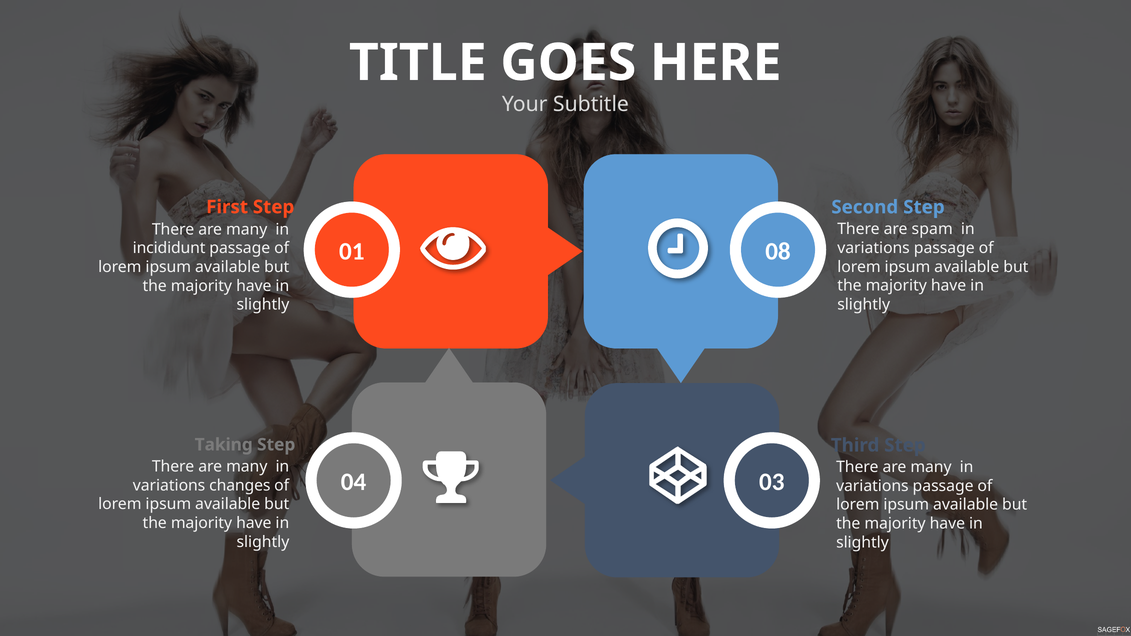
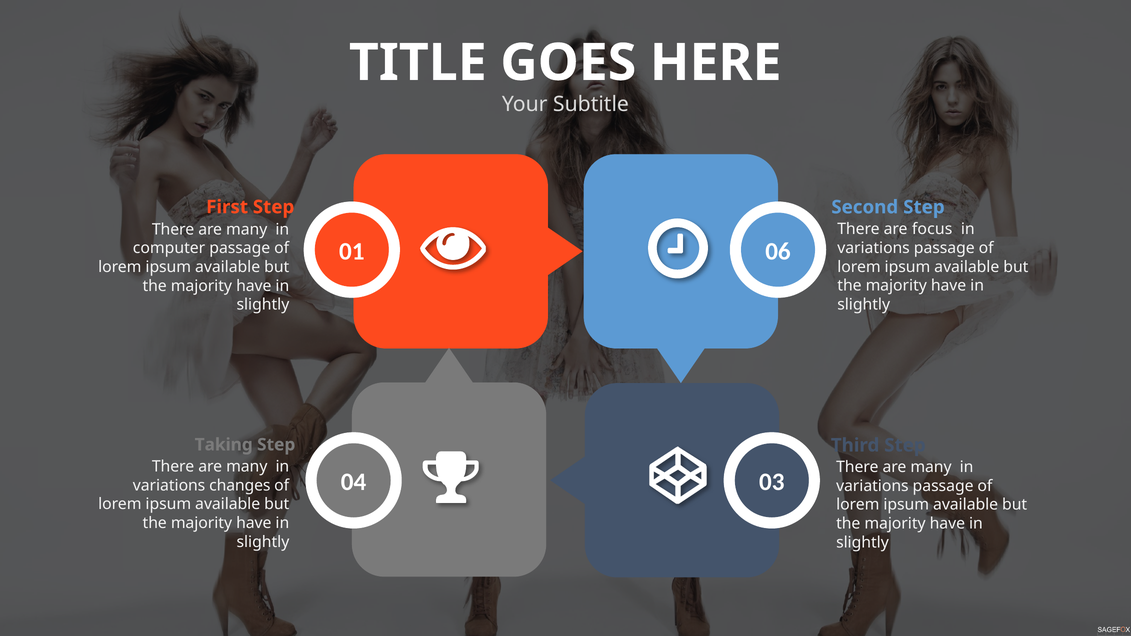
spam: spam -> focus (932, 229)
08: 08 -> 06 (778, 252)
incididunt: incididunt -> computer (169, 248)
